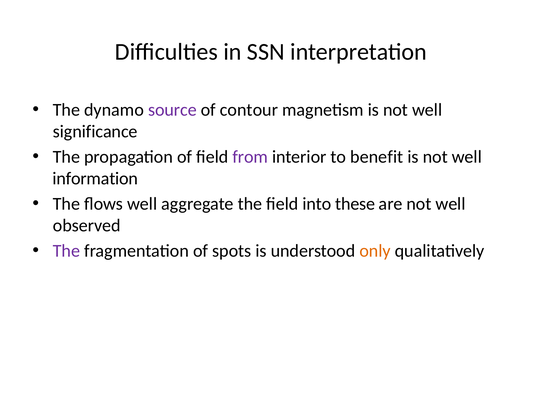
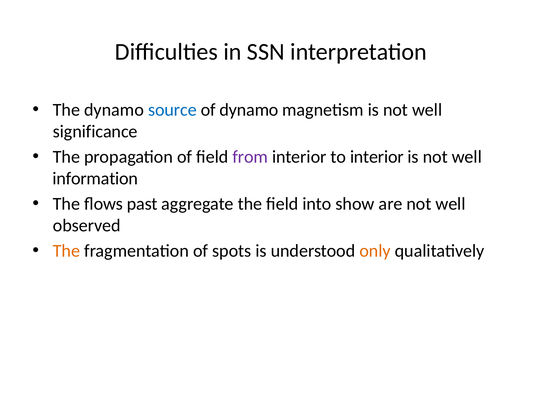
source colour: purple -> blue (172, 110)
of contour: contour -> dynamo (249, 110)
to benefit: benefit -> interior (377, 157)
flows well: well -> past (142, 204)
these: these -> show (355, 204)
The colour: purple -> orange (66, 251)
